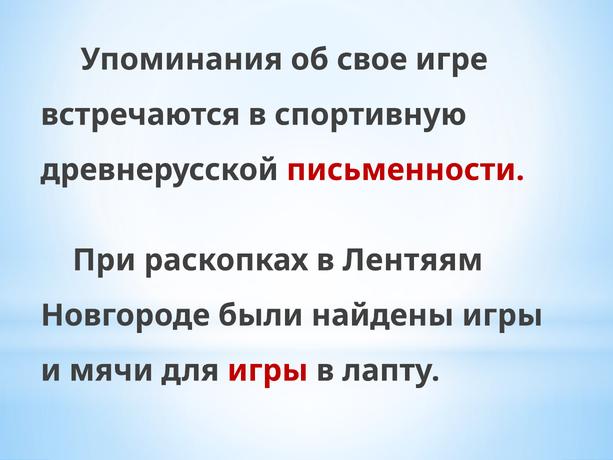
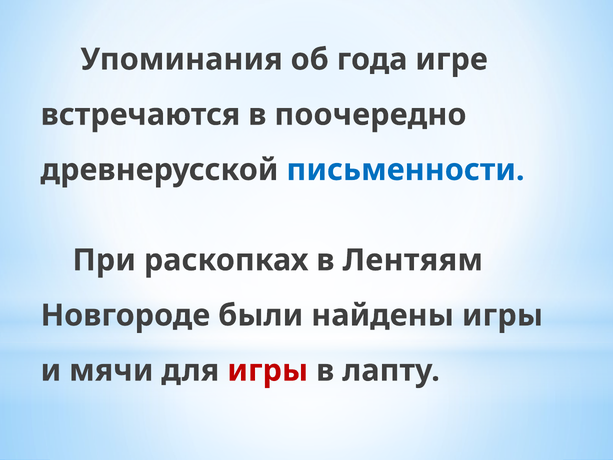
свое: свое -> года (372, 59)
спортивную: спортивную -> поочередно (370, 115)
письменности colour: red -> blue (405, 170)
